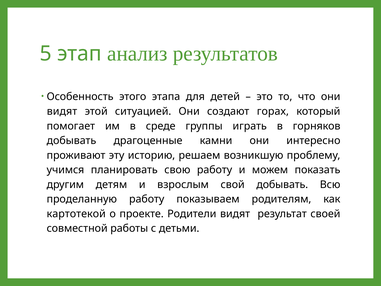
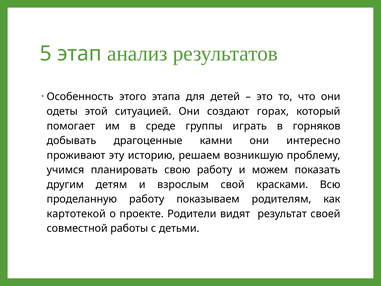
видят: видят -> одеты (62, 111)
свой добывать: добывать -> красками (282, 184)
